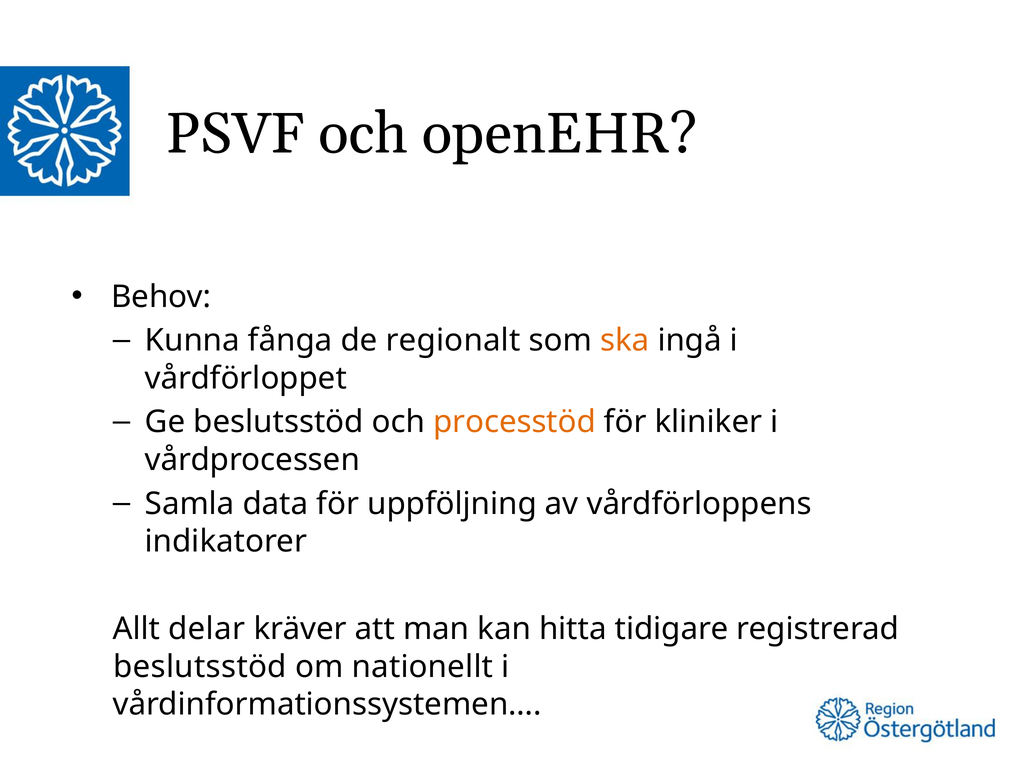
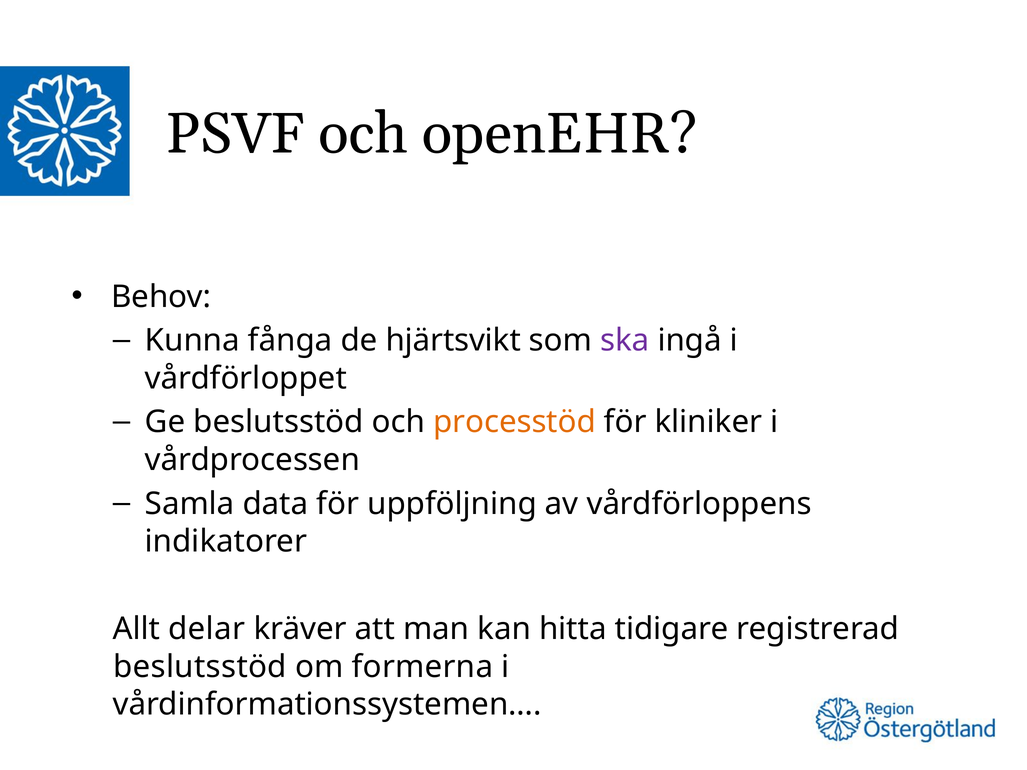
regionalt: regionalt -> hjärtsvikt (453, 341)
ska colour: orange -> purple (625, 341)
nationellt: nationellt -> formerna (422, 667)
